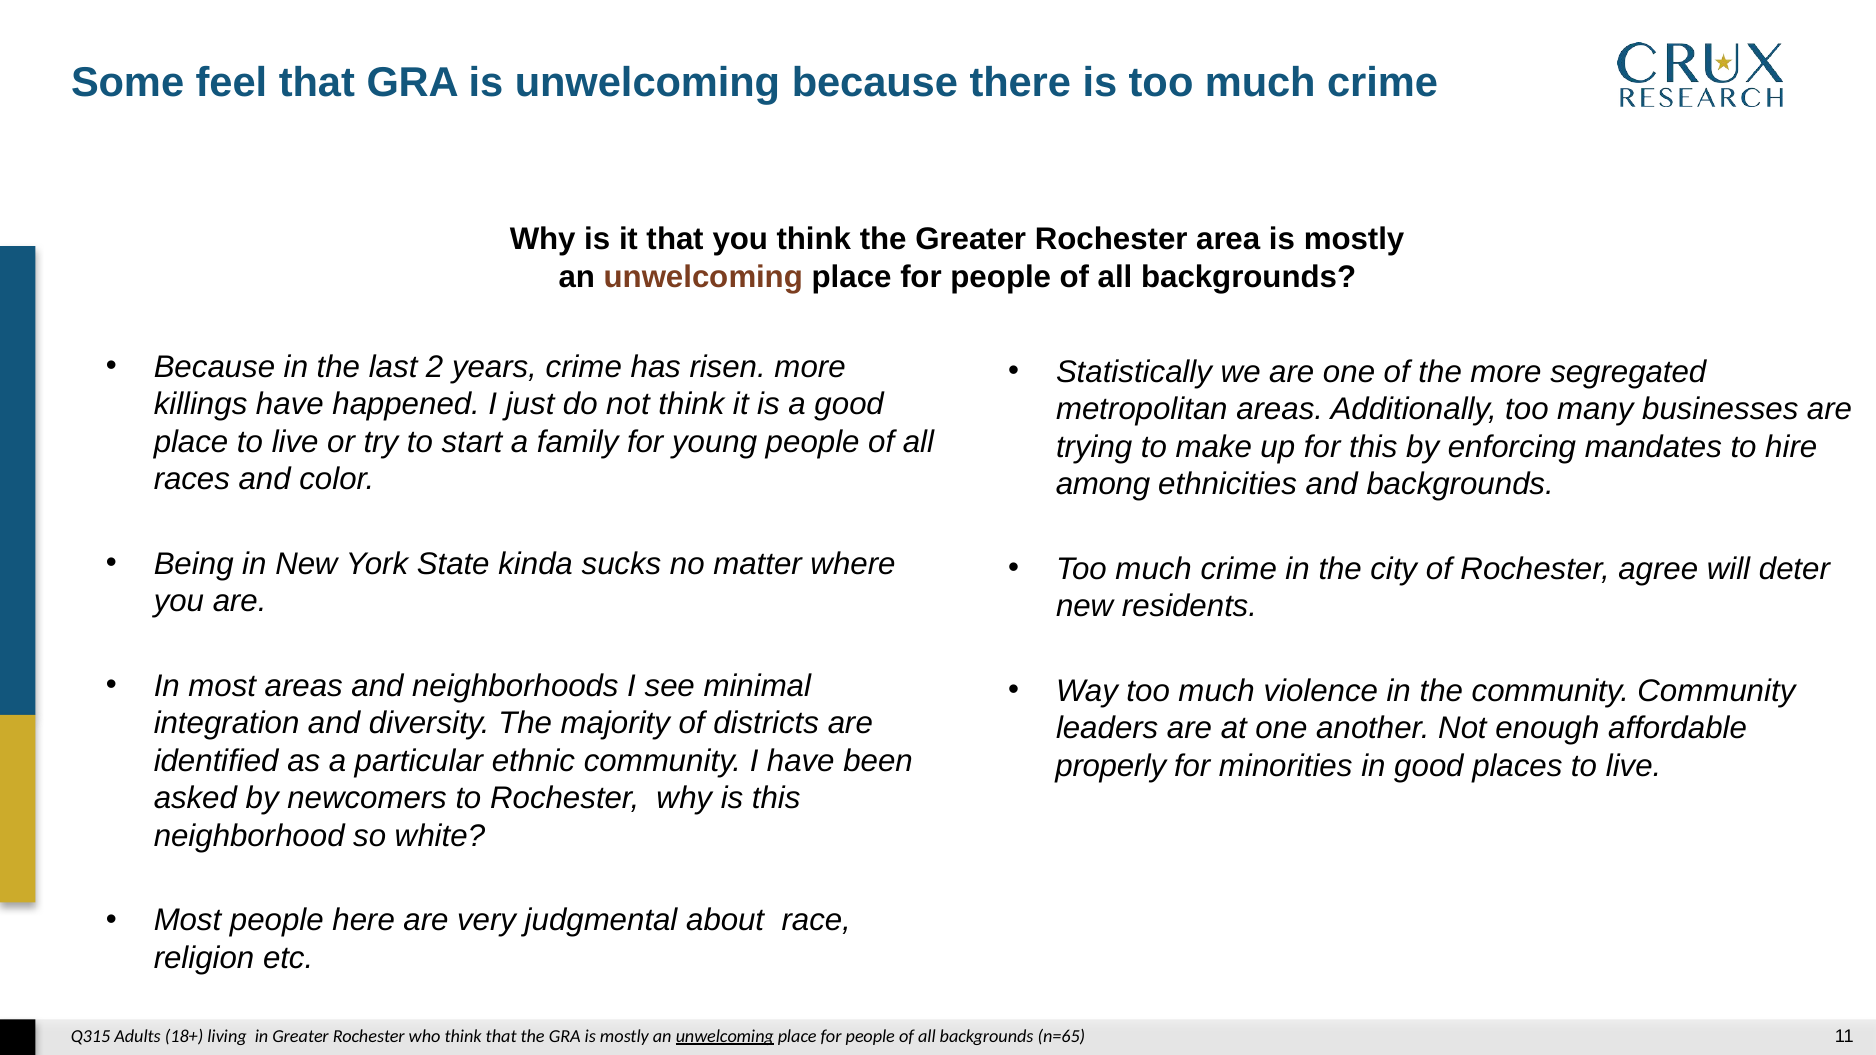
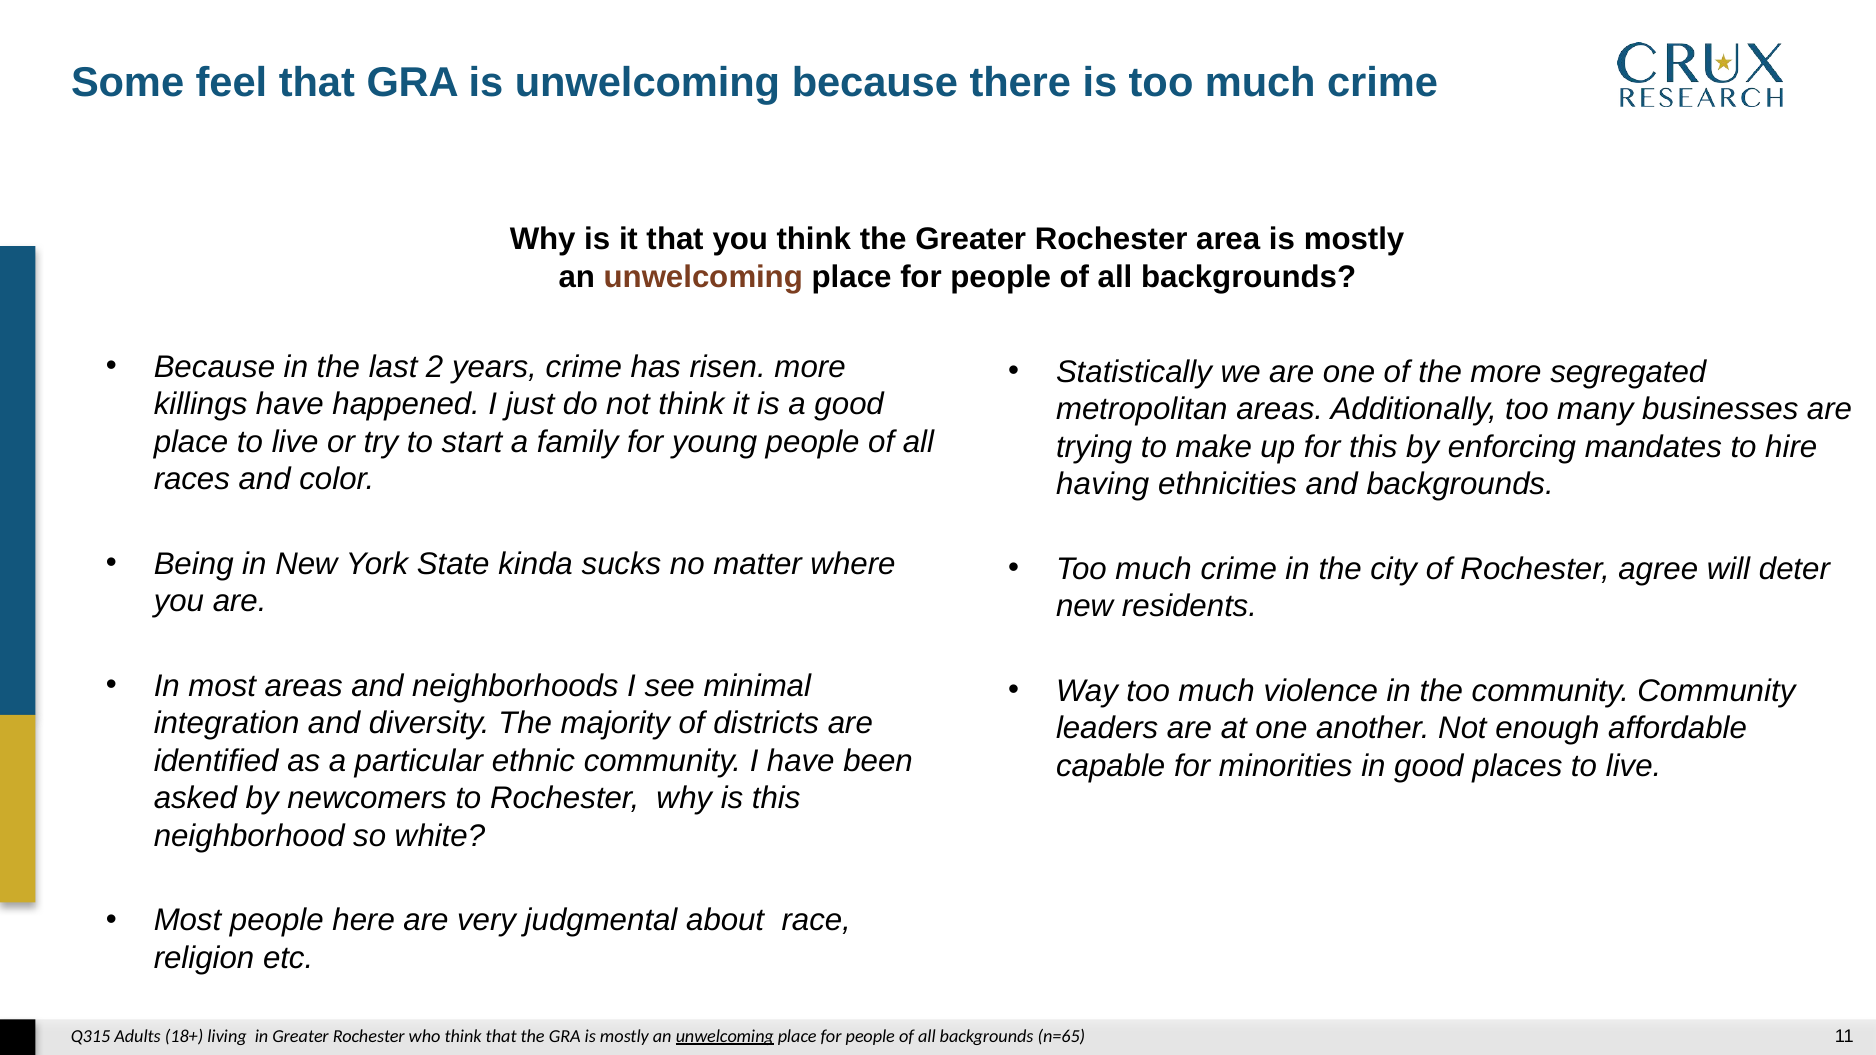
among: among -> having (1103, 485)
properly: properly -> capable (1111, 766)
